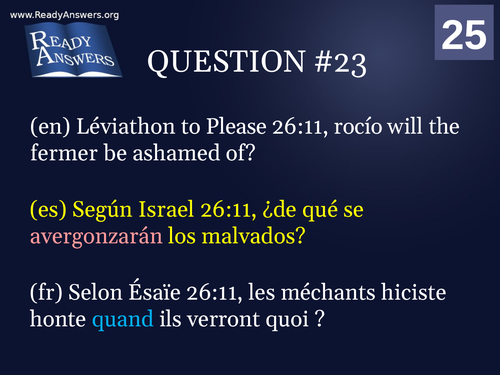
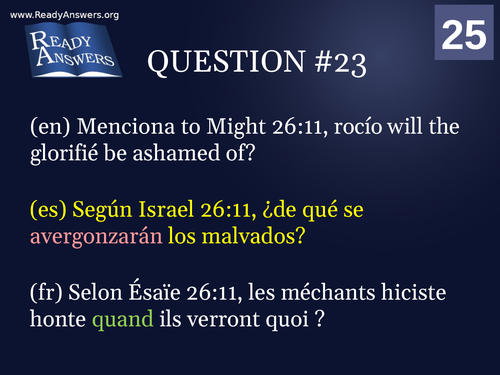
Léviathon: Léviathon -> Menciona (126, 126)
Please: Please -> Might (236, 126)
fermer: fermer -> glorifié (64, 153)
quand colour: light blue -> light green (123, 319)
